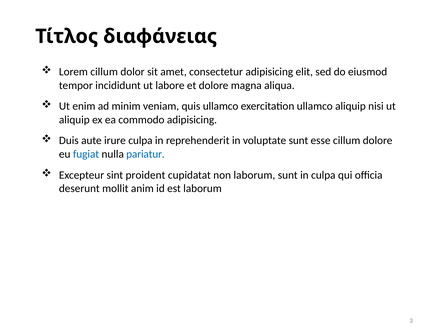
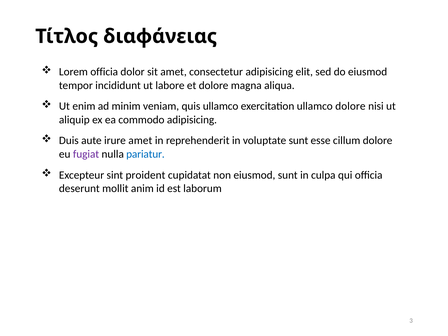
Lorem cillum: cillum -> officia (104, 72)
ullamco aliquip: aliquip -> dolore (350, 106)
irure culpa: culpa -> amet (140, 141)
fugiat colour: blue -> purple (86, 154)
non laborum: laborum -> eiusmod (254, 175)
